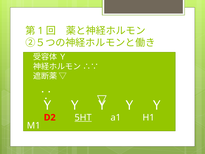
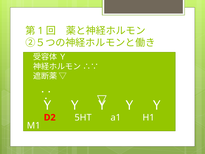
5HT underline: present -> none (83, 117)
